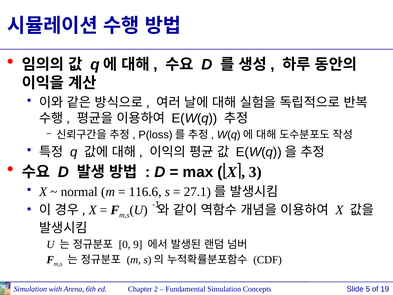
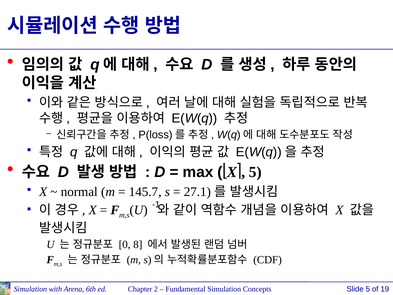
3: 3 -> 5 (255, 172)
116.6: 116.6 -> 145.7 (145, 192)
9: 9 -> 8 (138, 244)
